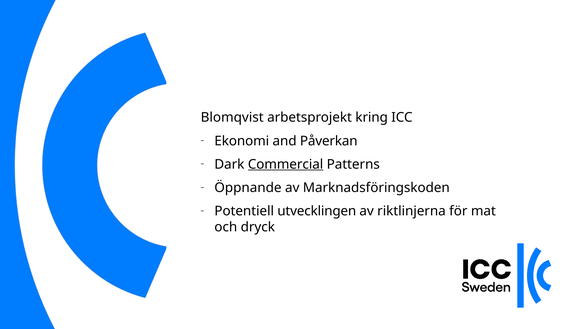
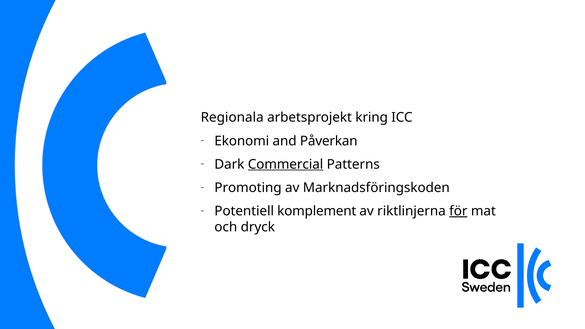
Blomqvist: Blomqvist -> Regionala (232, 118)
Öppnande: Öppnande -> Promoting (248, 188)
utvecklingen: utvecklingen -> komplement (317, 211)
för underline: none -> present (458, 211)
